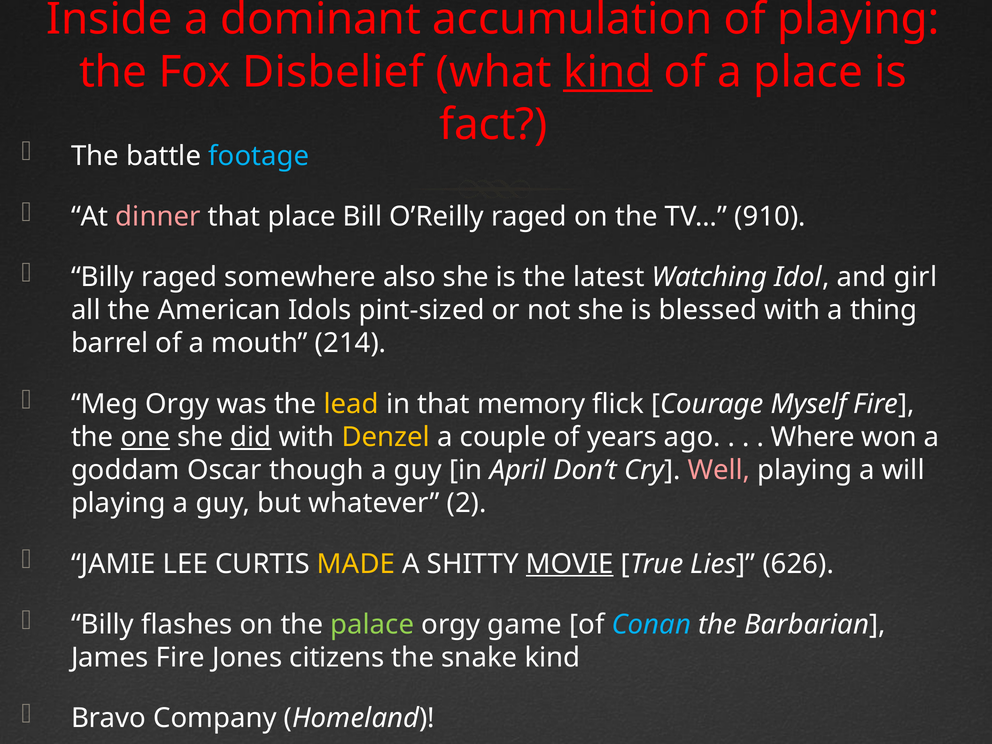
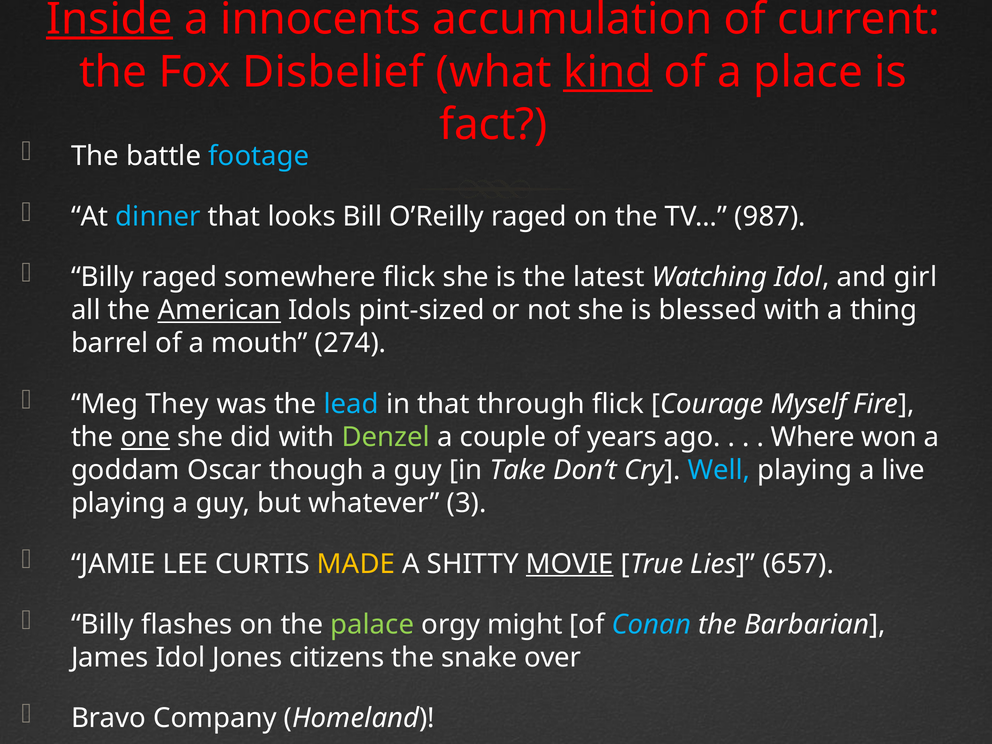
Inside underline: none -> present (110, 19)
dominant: dominant -> innocents (321, 19)
of playing: playing -> current (859, 19)
dinner colour: pink -> light blue (158, 217)
that place: place -> looks (302, 217)
910: 910 -> 987 (770, 217)
somewhere also: also -> flick (409, 277)
American underline: none -> present (219, 310)
214: 214 -> 274 (351, 343)
Meg Orgy: Orgy -> They (177, 404)
lead colour: yellow -> light blue (351, 404)
memory: memory -> through (531, 404)
did underline: present -> none (251, 437)
Denzel colour: yellow -> light green (386, 437)
April: April -> Take (518, 470)
Well colour: pink -> light blue (719, 470)
will: will -> live (903, 470)
2: 2 -> 3 (467, 503)
626: 626 -> 657 (798, 564)
game: game -> might (525, 625)
James Fire: Fire -> Idol (181, 658)
snake kind: kind -> over (553, 658)
